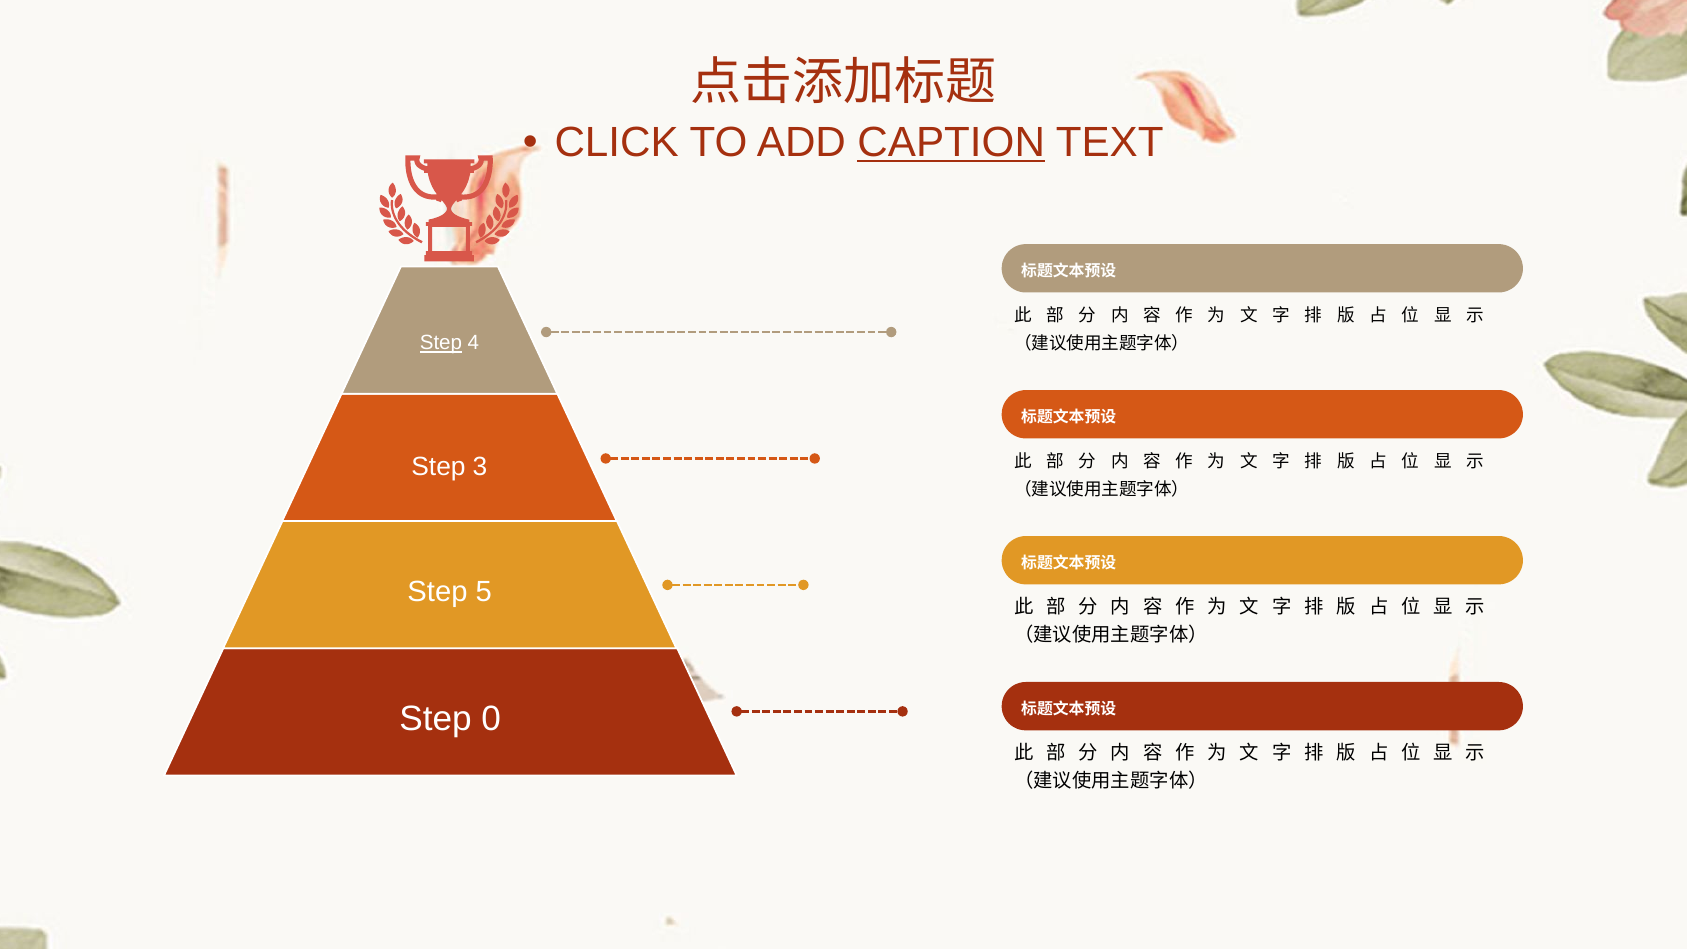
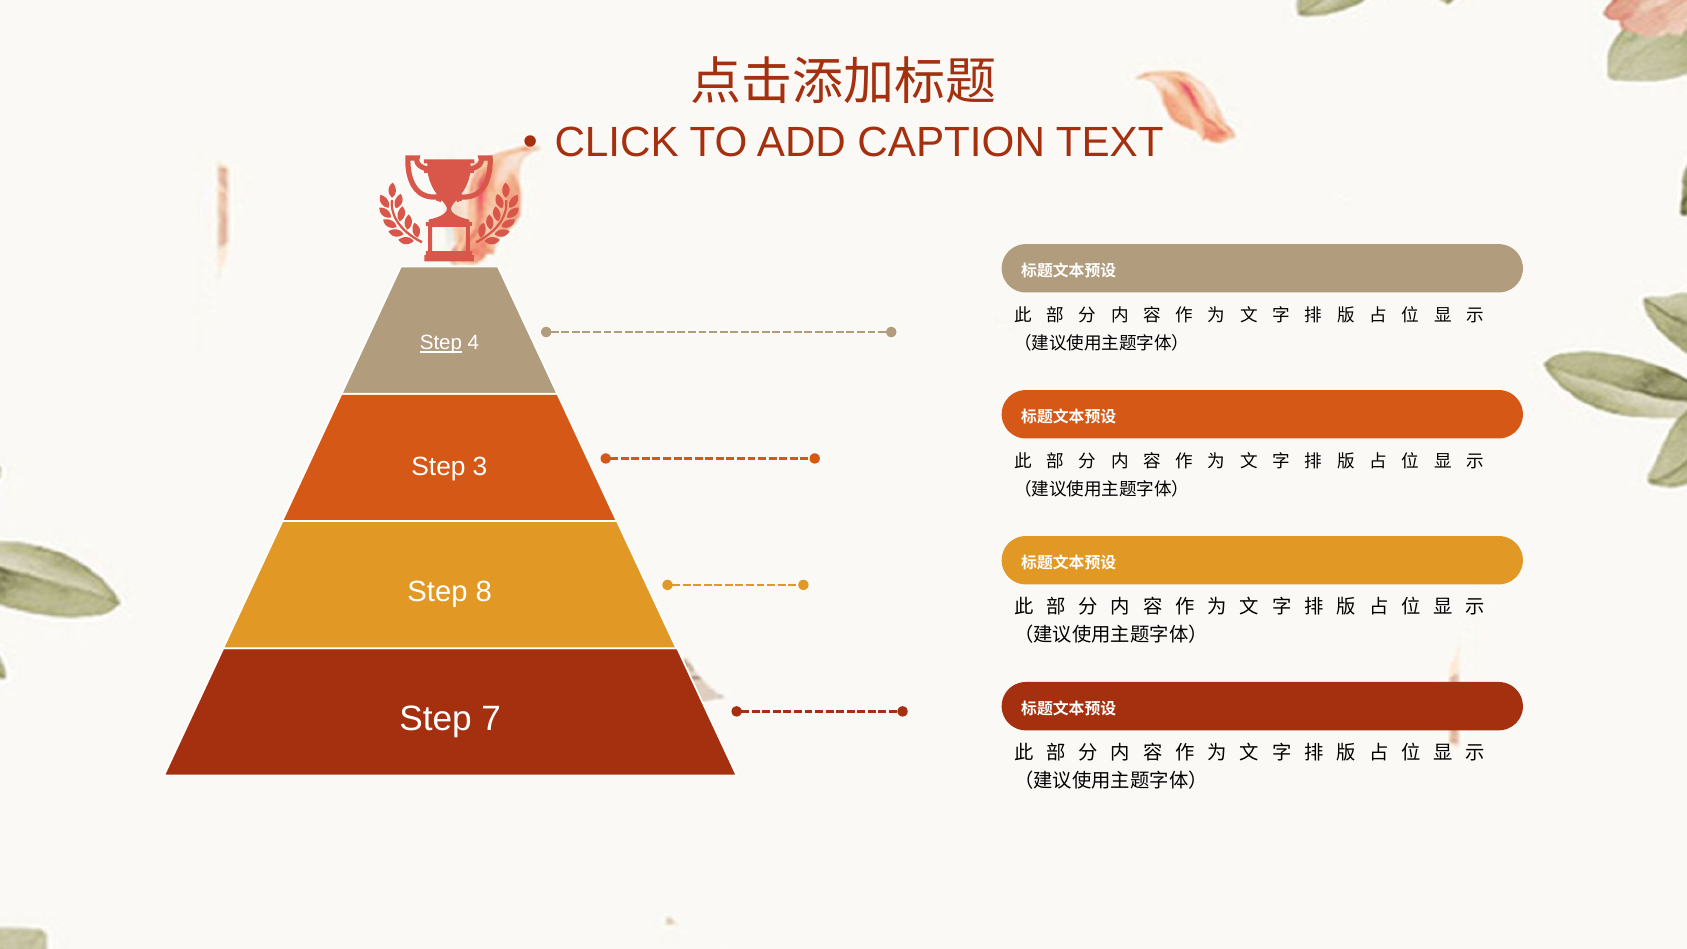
CAPTION underline: present -> none (951, 143)
5: 5 -> 8 (484, 592)
0: 0 -> 7 (491, 719)
